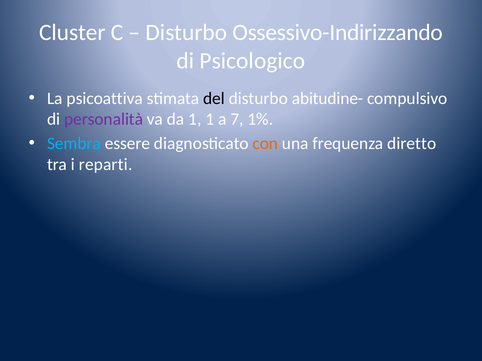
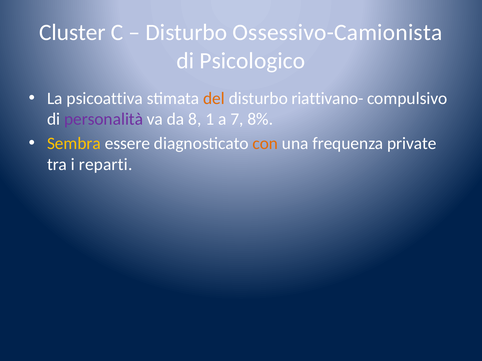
Ossessivo-Indirizzando: Ossessivo-Indirizzando -> Ossessivo-Camionista (337, 33)
del colour: black -> orange (214, 98)
abitudine-: abitudine- -> riattivano- (328, 98)
da 1: 1 -> 8 (195, 119)
1%: 1% -> 8% (260, 119)
Sembra colour: light blue -> yellow (74, 144)
diretto: diretto -> private (412, 144)
